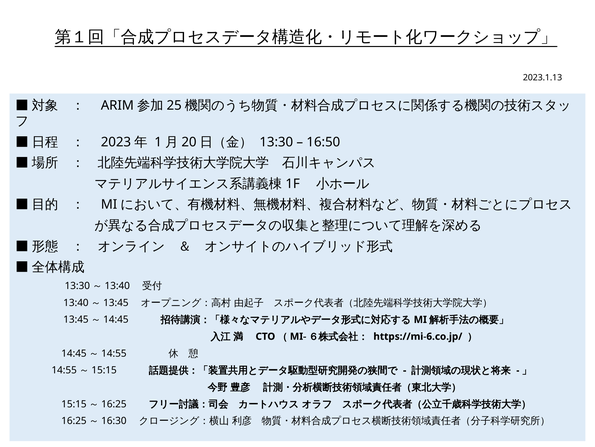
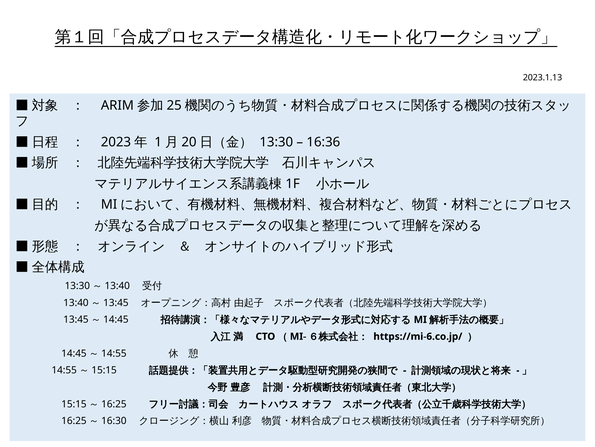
16:50: 16:50 -> 16:36 (323, 142)
